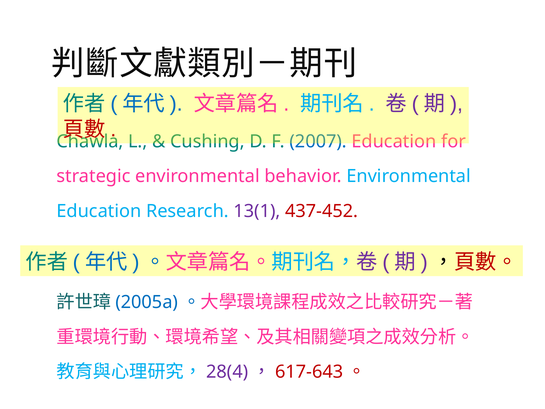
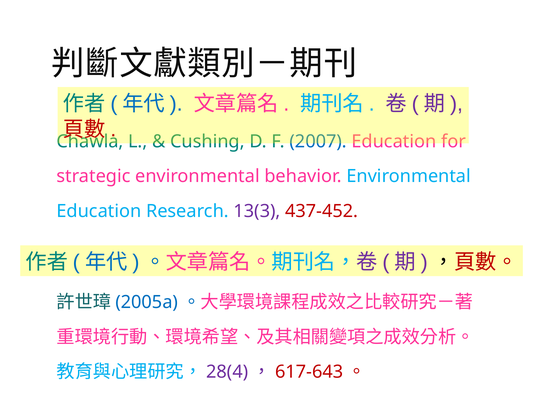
13(1: 13(1 -> 13(3 (257, 211)
